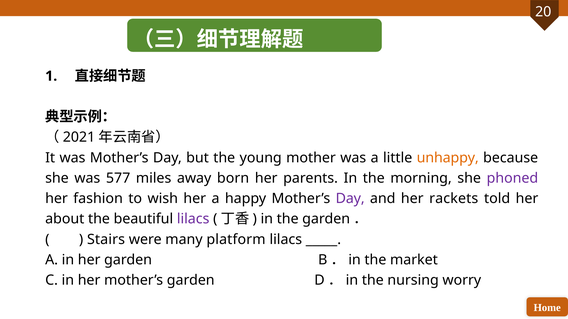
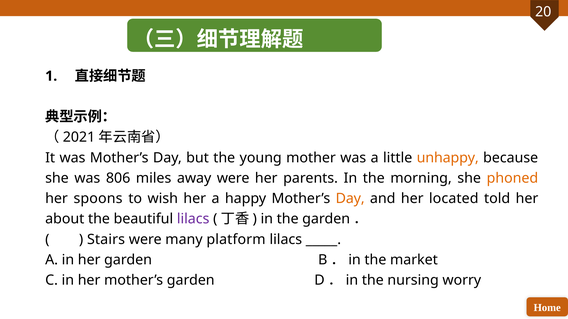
577: 577 -> 806 (118, 178)
away born: born -> were (233, 178)
phoned colour: purple -> orange (512, 178)
fashion: fashion -> spoons (98, 199)
Day colour: purple -> orange (350, 199)
rackets: rackets -> located (454, 199)
